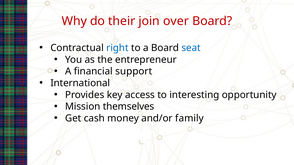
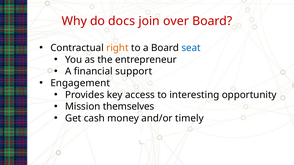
their: their -> docs (122, 21)
right colour: blue -> orange (117, 48)
International: International -> Engagement (80, 83)
family: family -> timely (189, 119)
